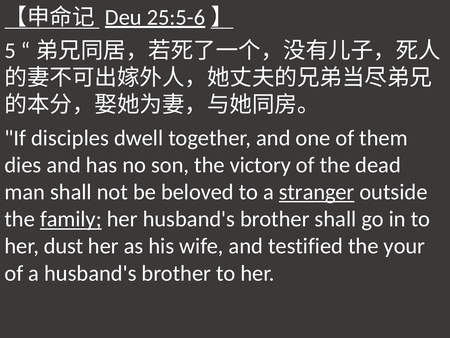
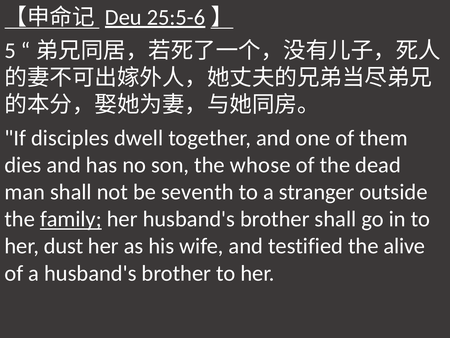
victory: victory -> whose (260, 165)
beloved: beloved -> seventh (197, 192)
stranger underline: present -> none (317, 192)
your: your -> alive (404, 246)
